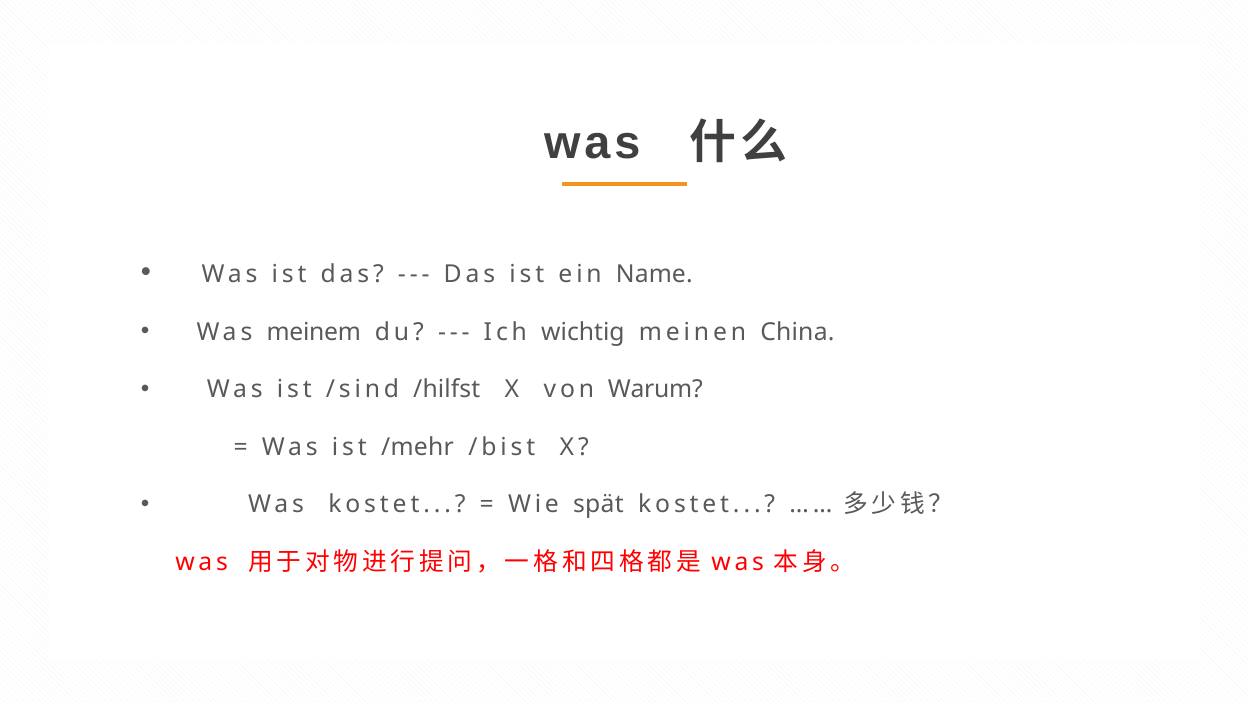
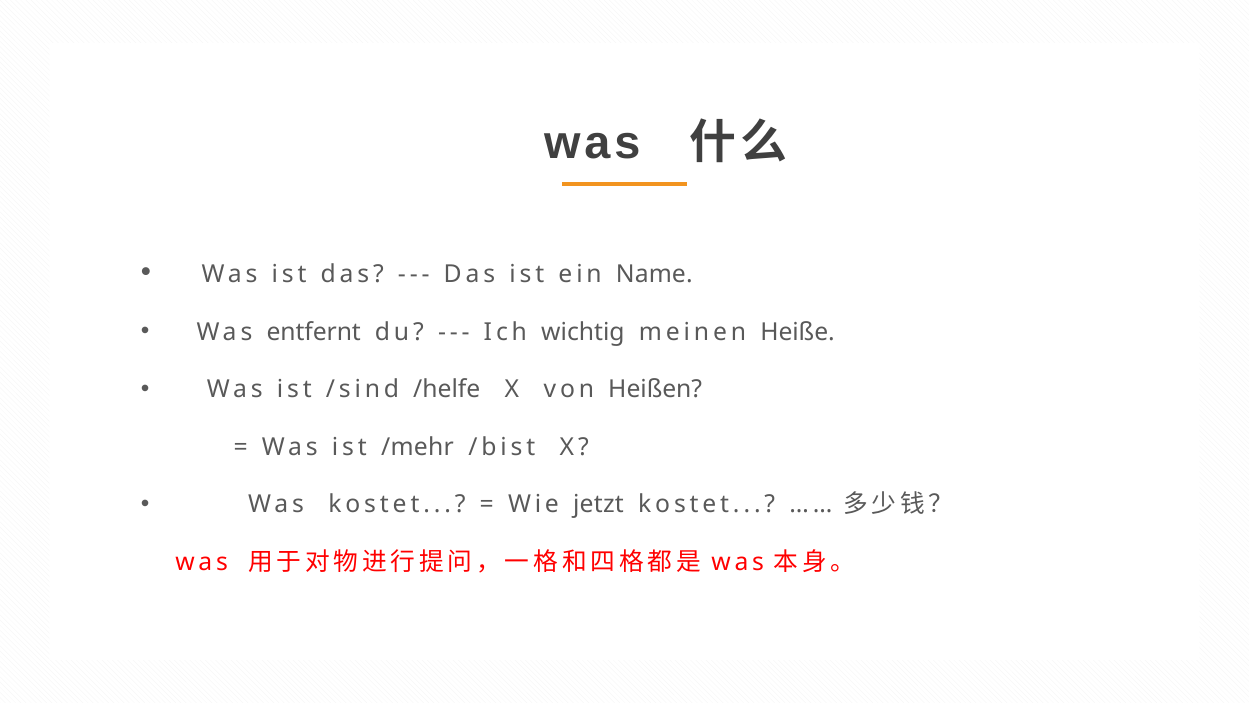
meinem: meinem -> entfernt (314, 332)
China: China -> Heiße (798, 332)
/hilfst: /hilfst -> /helfe (447, 389)
Warum: Warum -> Heißen (655, 389)
spät: spät -> jetzt (598, 504)
